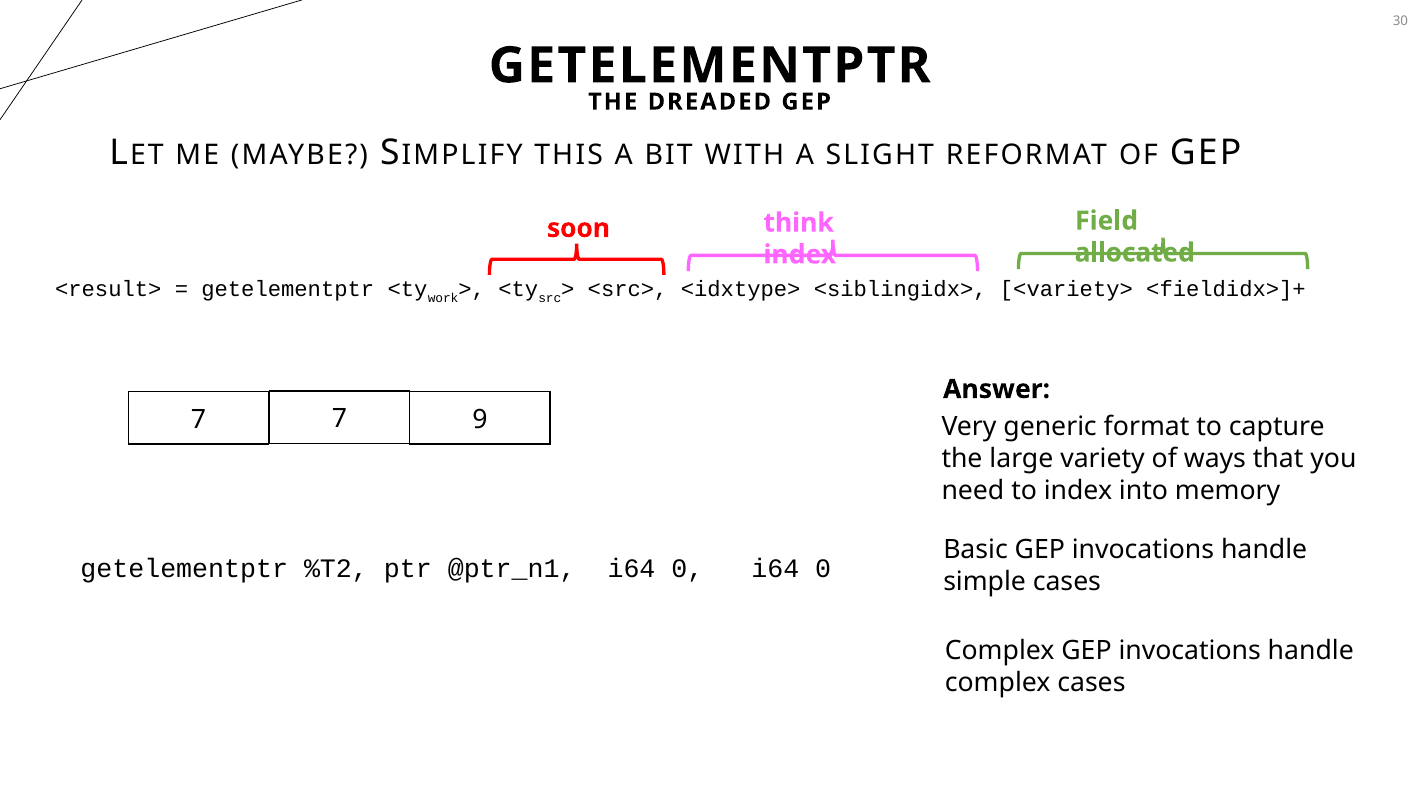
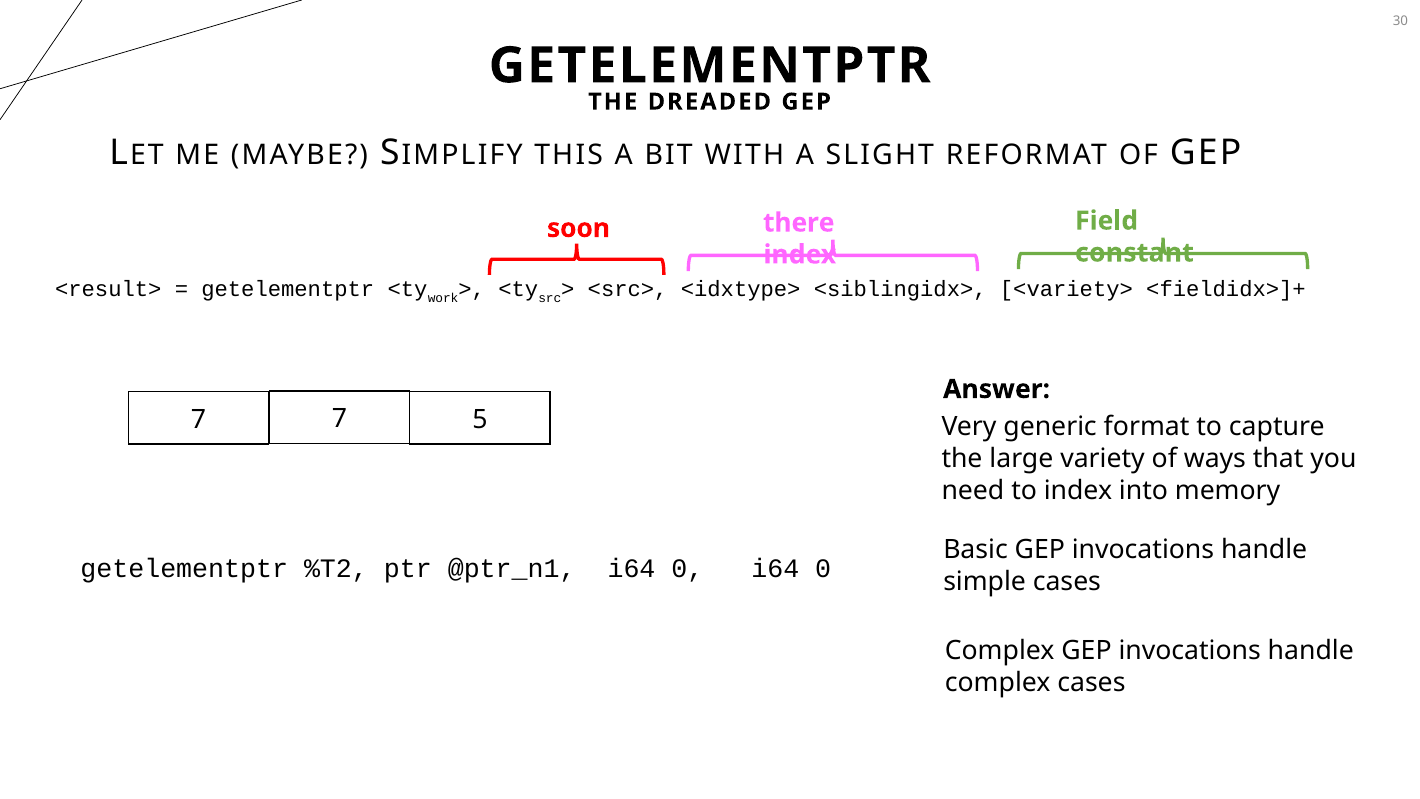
think: think -> there (799, 223)
allocated: allocated -> constant (1134, 253)
9: 9 -> 5 (480, 419)
